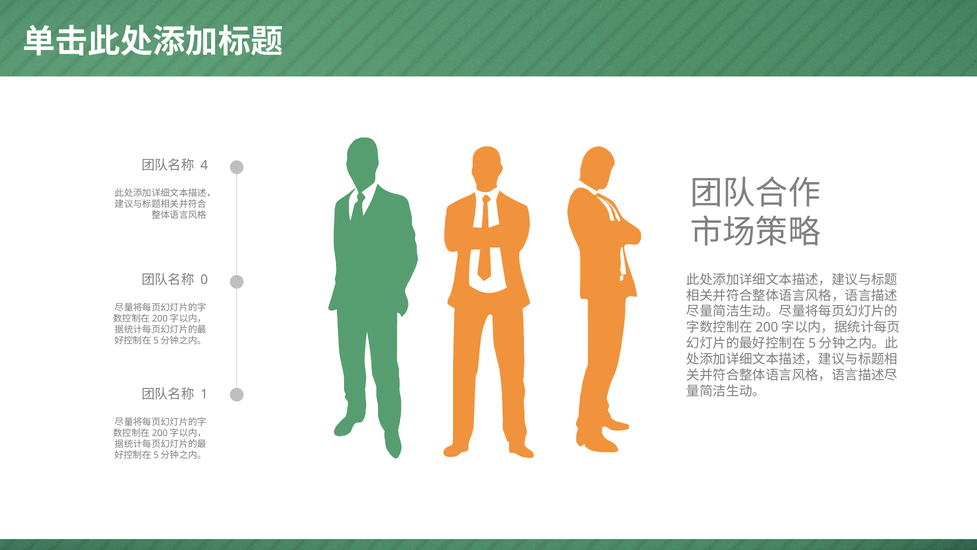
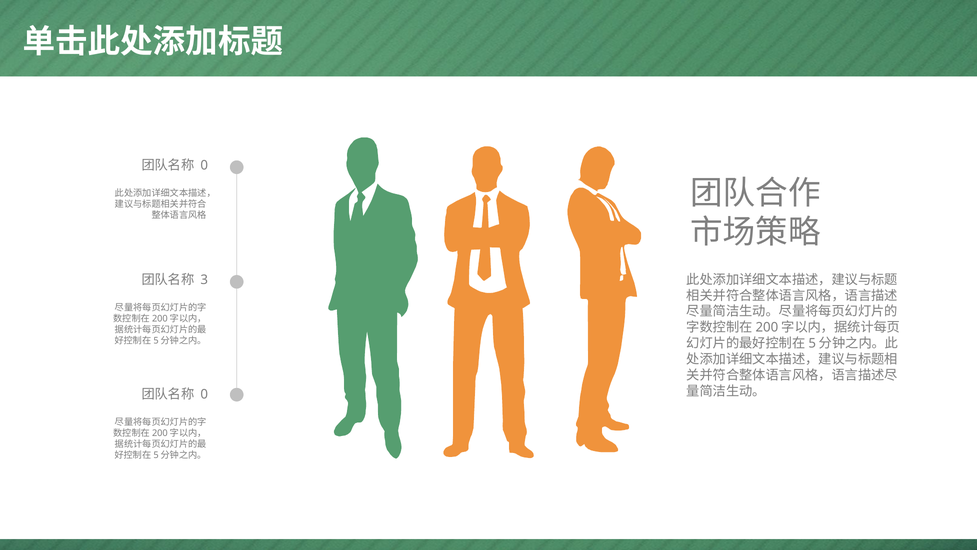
4: 4 -> 0 (204, 165)
0: 0 -> 3 (204, 280)
1: 1 -> 0 (204, 394)
